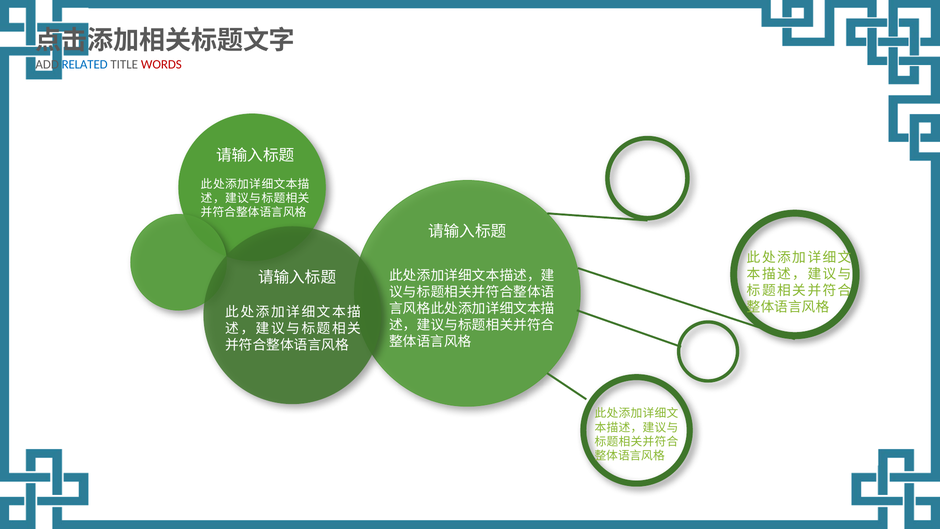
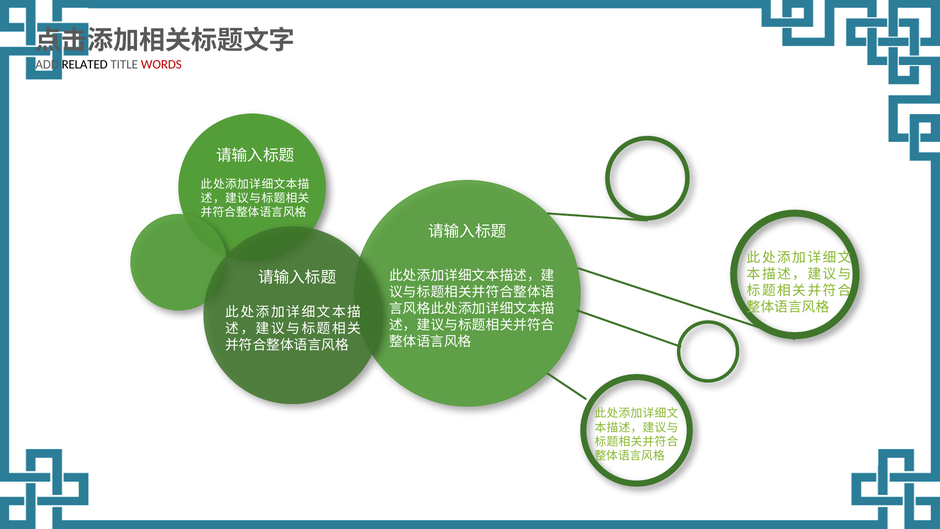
RELATED colour: blue -> black (85, 64)
